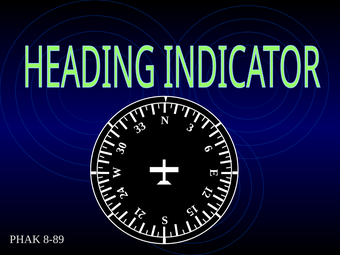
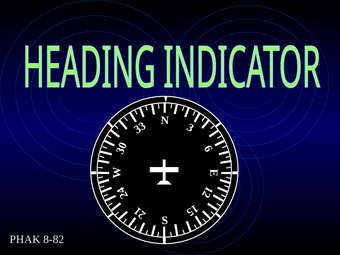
8-89: 8-89 -> 8-82 (54, 239)
